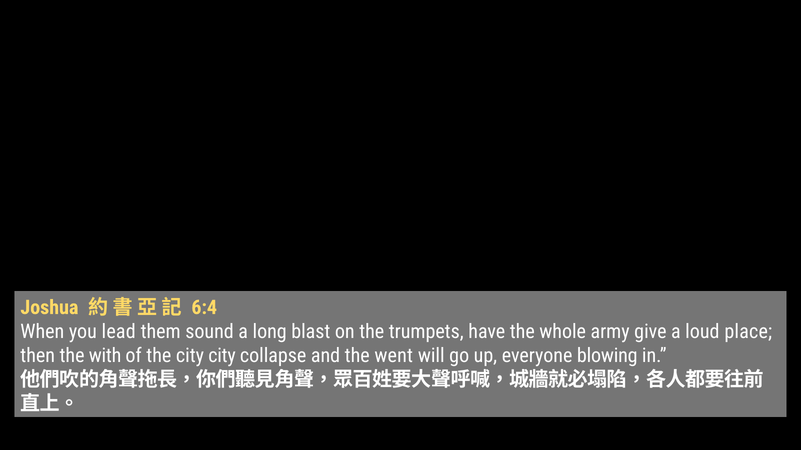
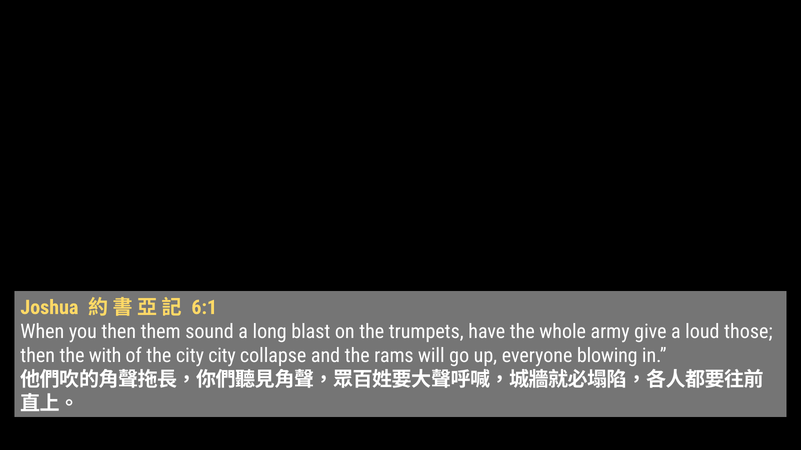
6:4: 6:4 -> 6:1 (204, 308)
you lead: lead -> then (119, 332)
place: place -> those (748, 332)
went: went -> rams (394, 356)
